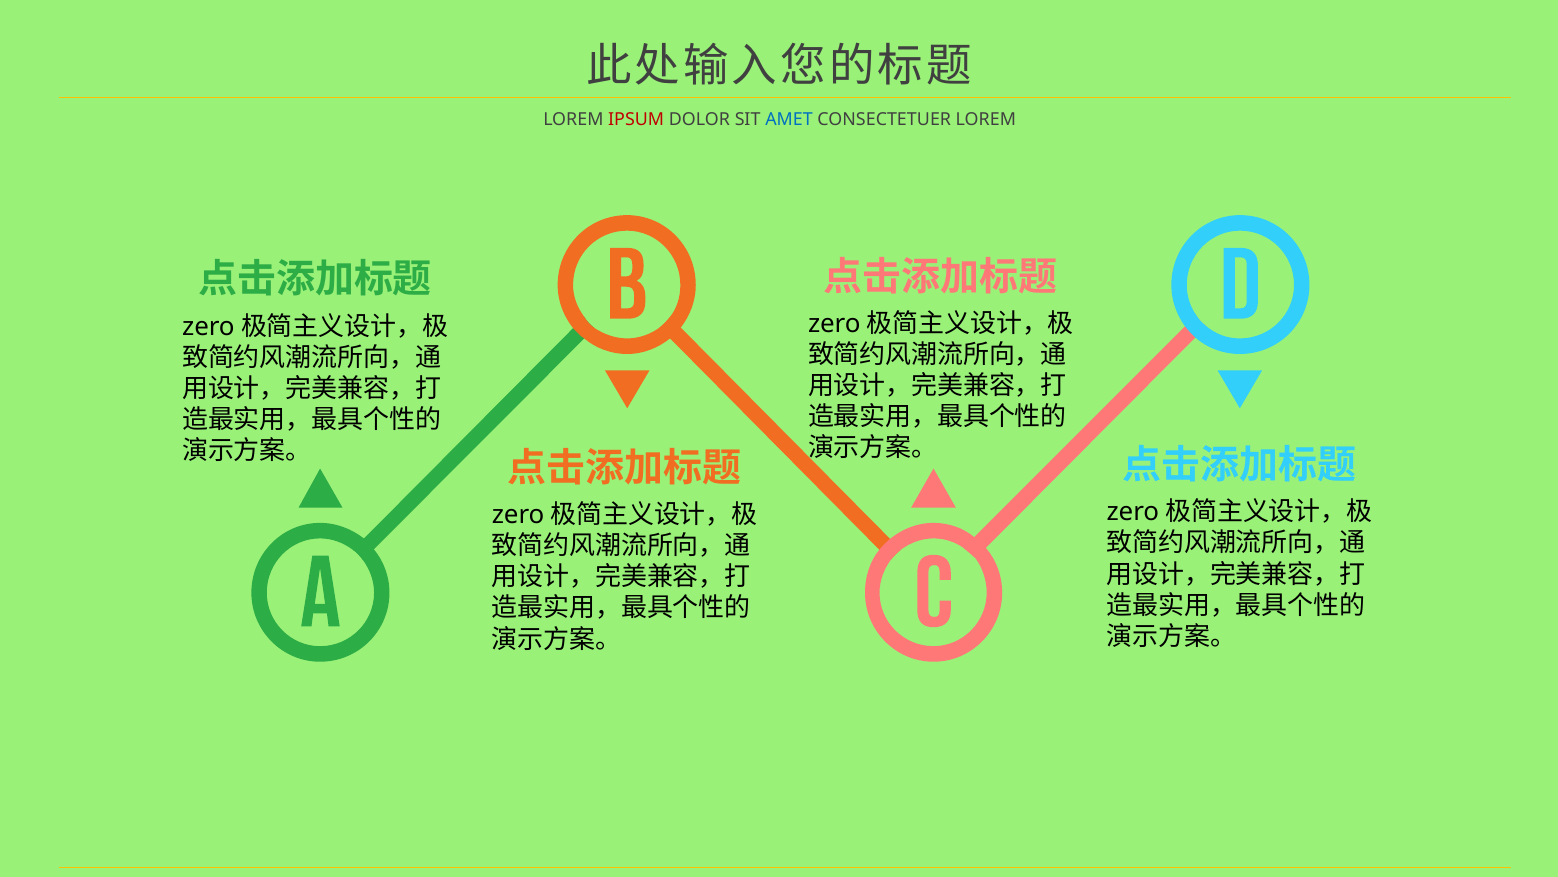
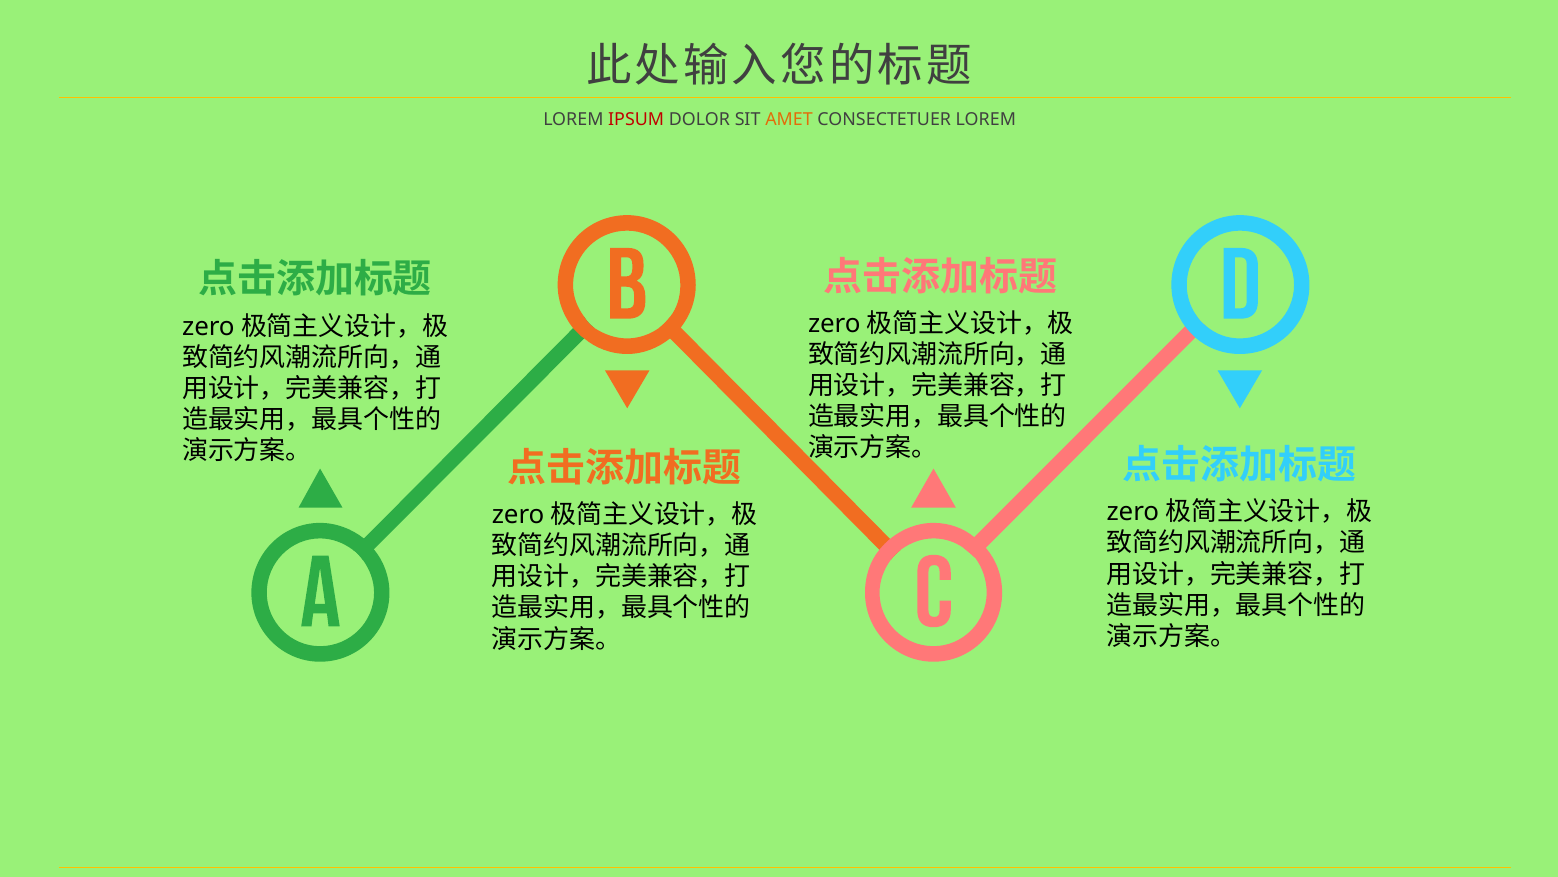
AMET colour: blue -> orange (789, 119)
